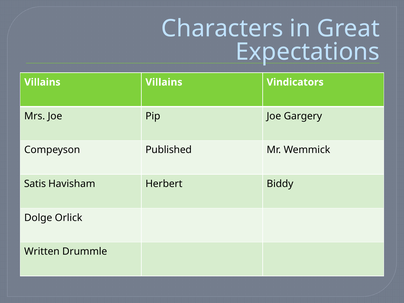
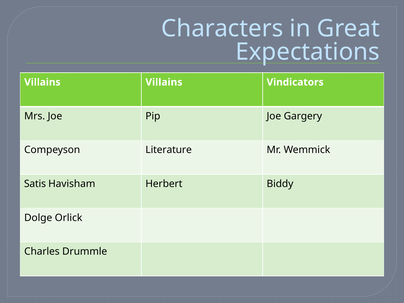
Published: Published -> Literature (169, 150)
Written: Written -> Charles (42, 252)
